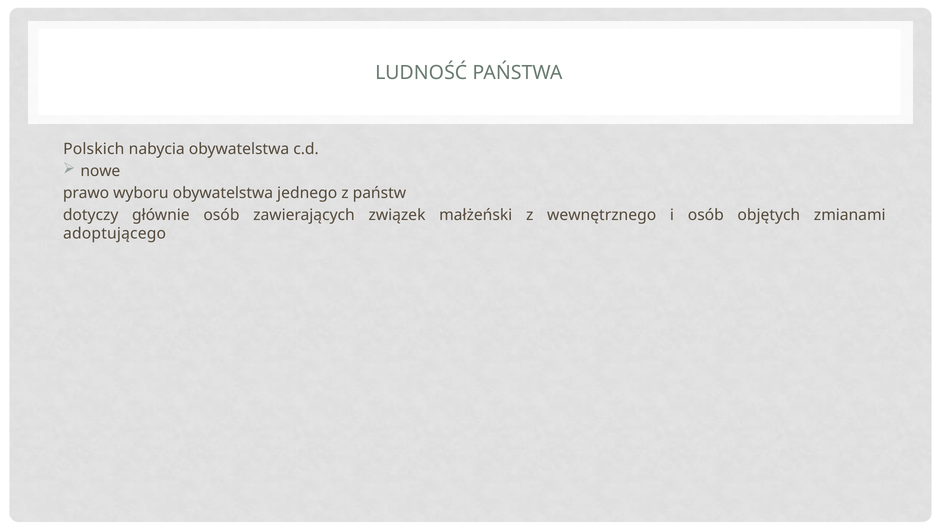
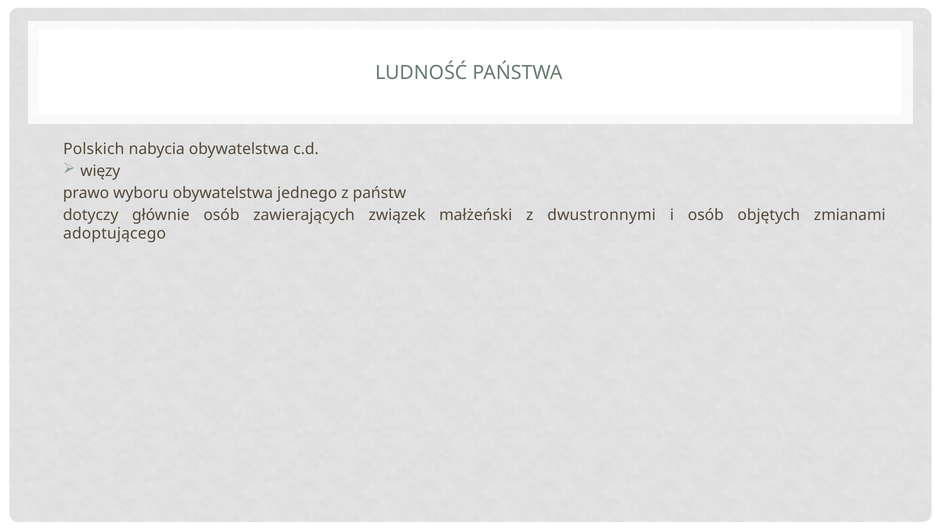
nowe: nowe -> więzy (100, 171)
wewnętrznego: wewnętrznego -> dwustronnymi (602, 215)
